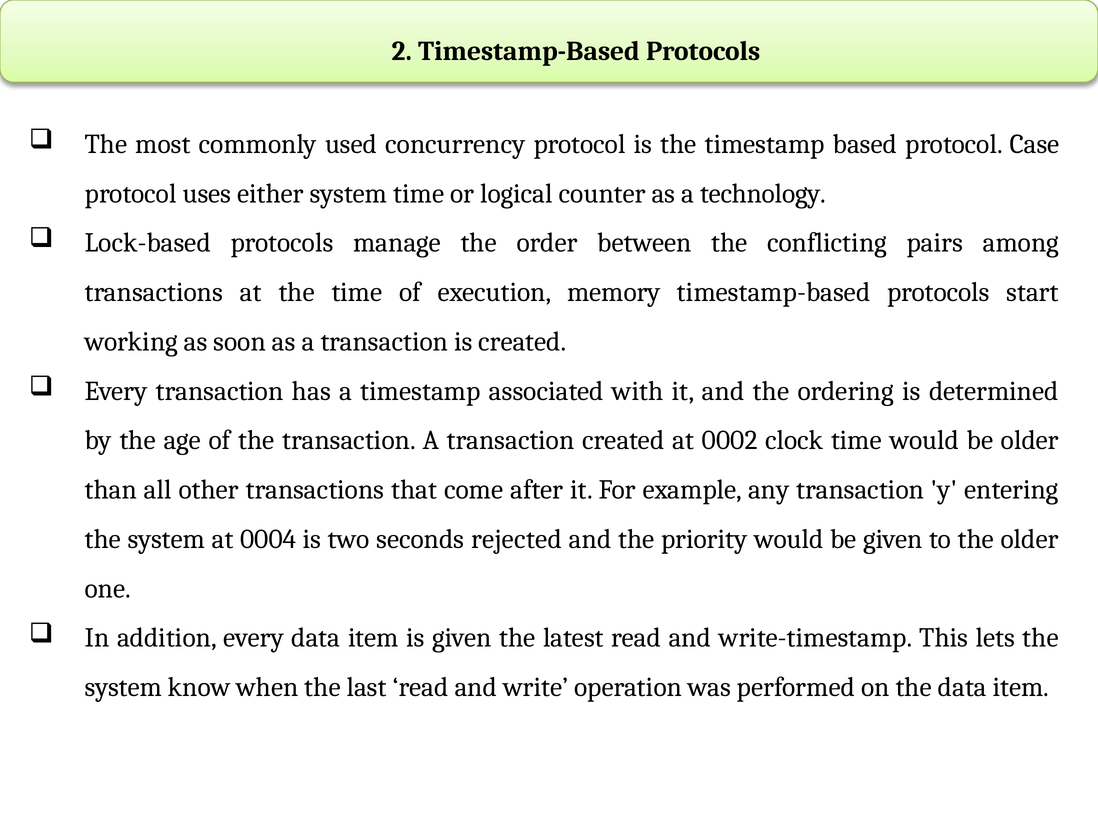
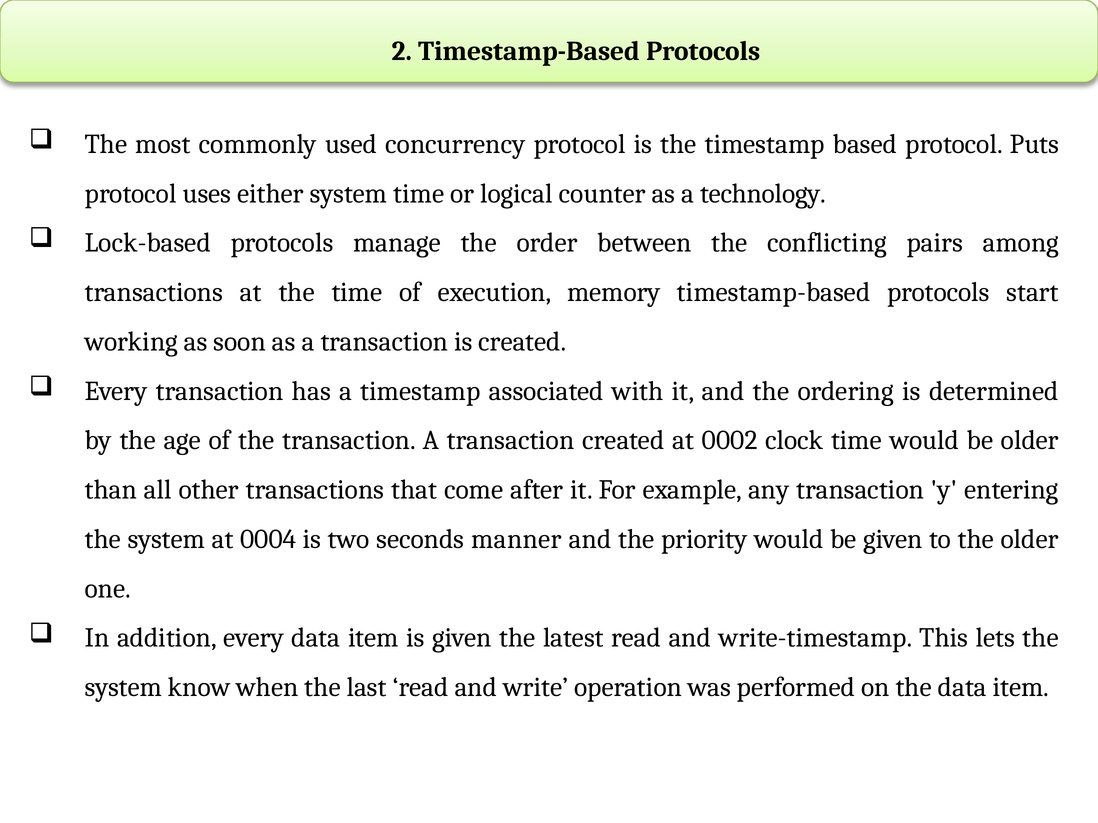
Case: Case -> Puts (1035, 144)
rejected: rejected -> manner (516, 540)
